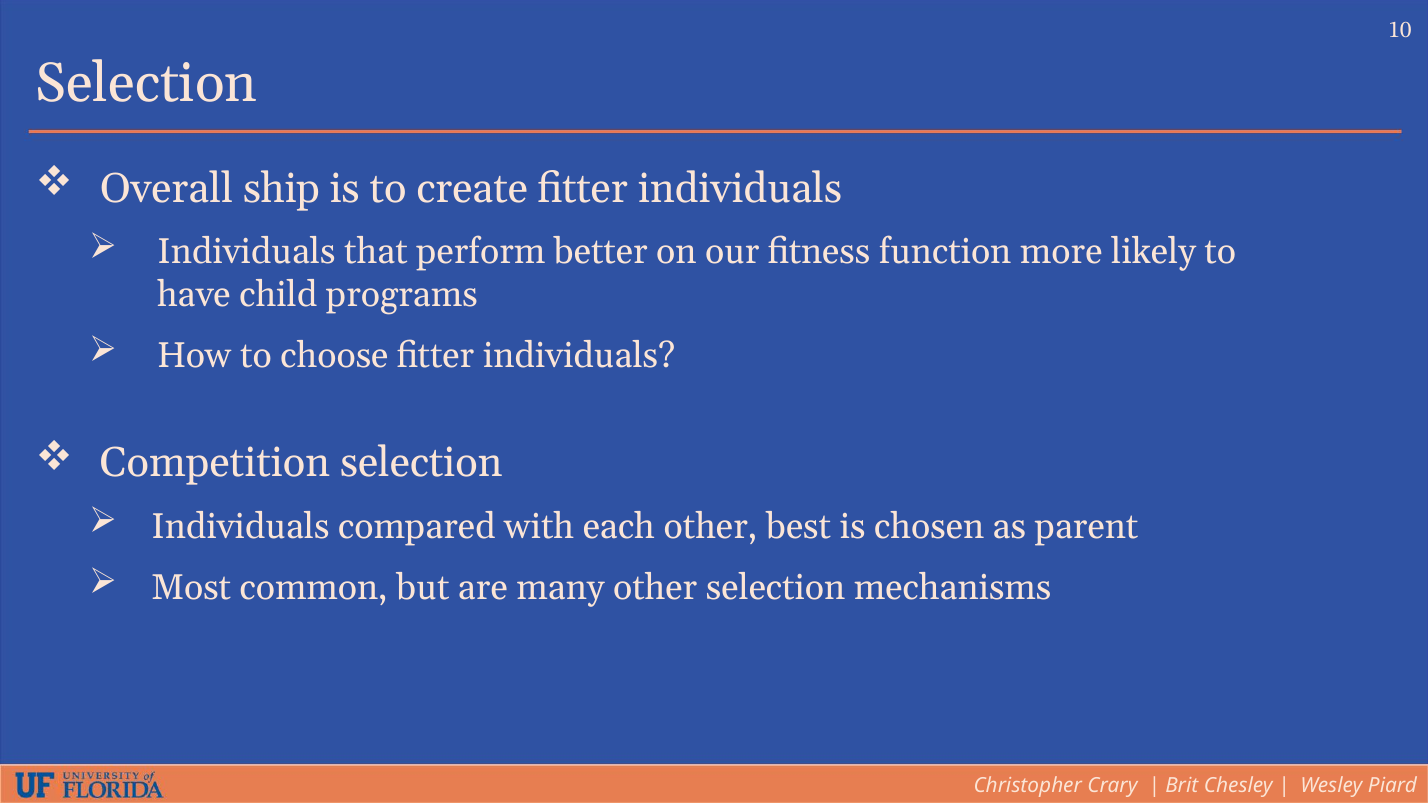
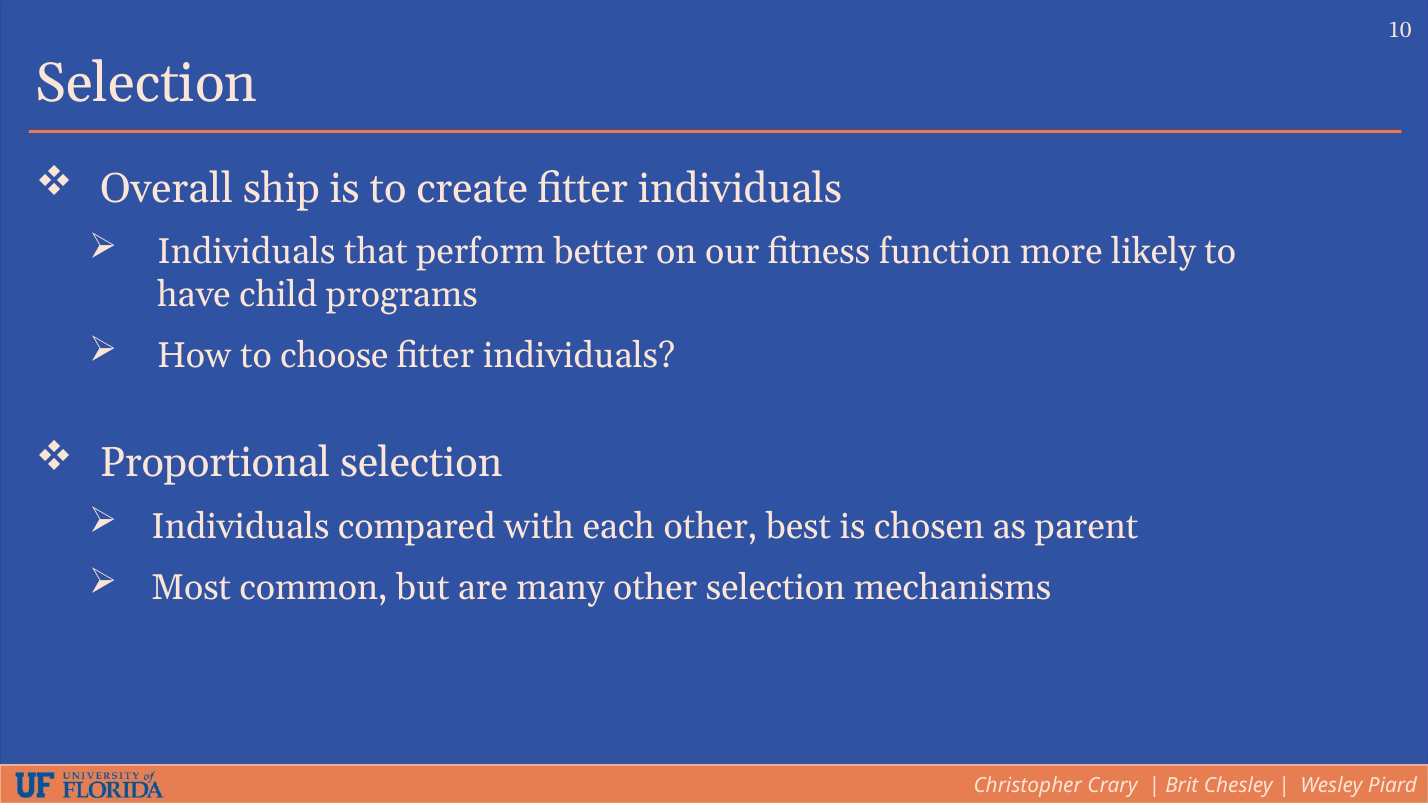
Competition: Competition -> Proportional (215, 463)
